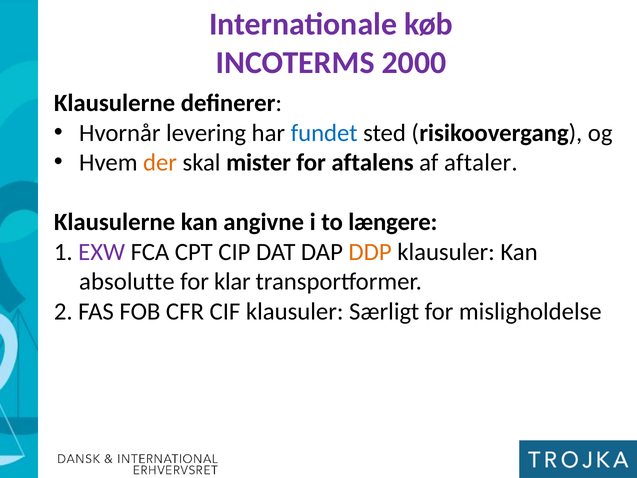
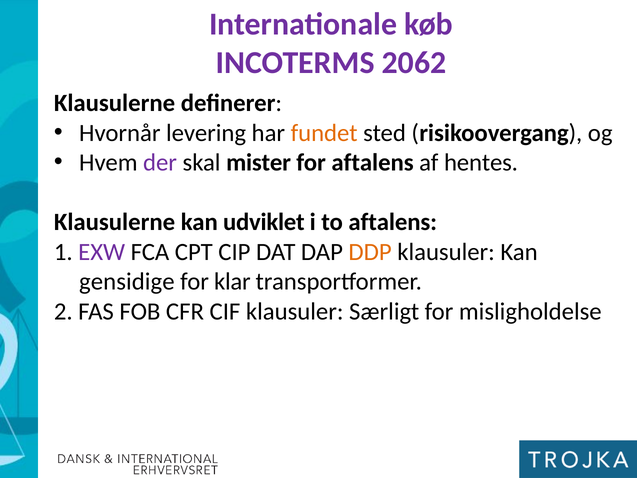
2000: 2000 -> 2062 (414, 63)
fundet colour: blue -> orange (324, 133)
der colour: orange -> purple (160, 163)
aftaler: aftaler -> hentes (481, 163)
angivne: angivne -> udviklet (264, 222)
to længere: længere -> aftalens (393, 222)
absolutte: absolutte -> gensidige (127, 282)
